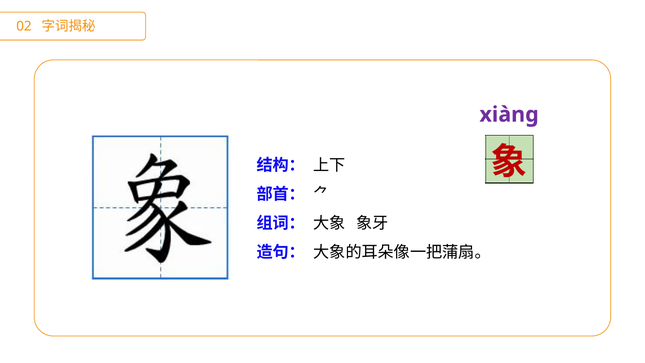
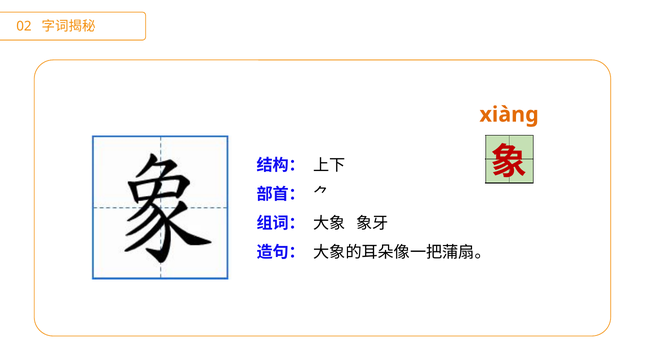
xiànɡ colour: purple -> orange (509, 115)
